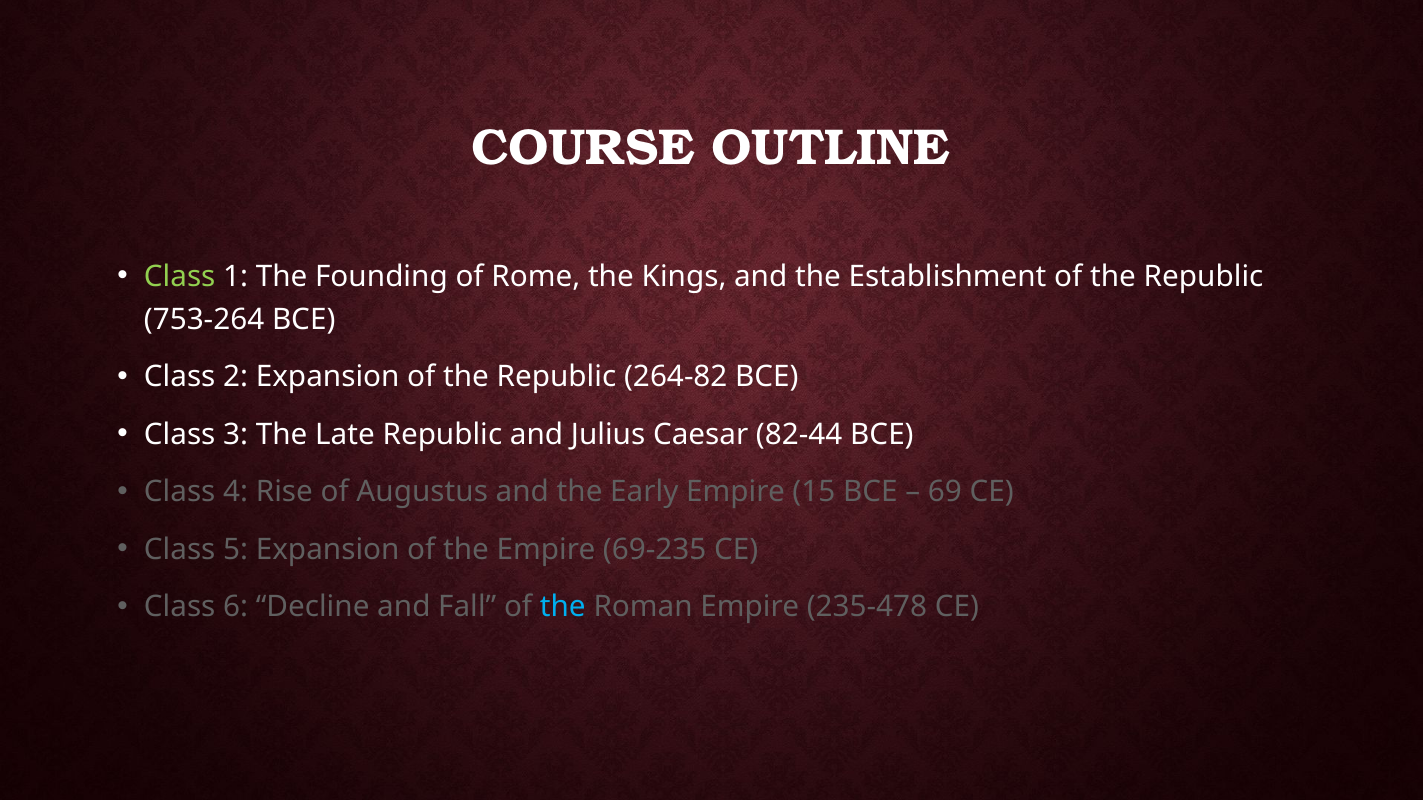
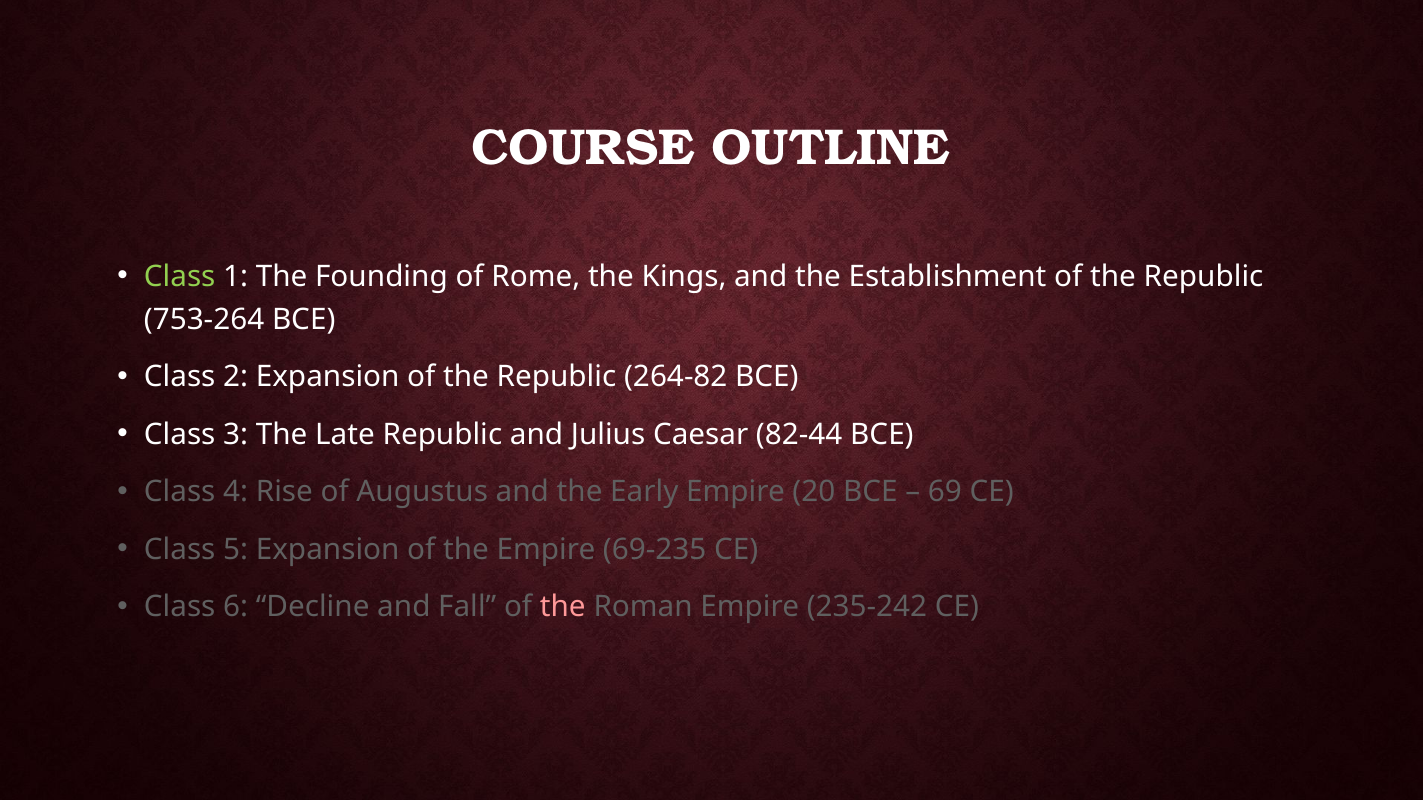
15: 15 -> 20 (814, 492)
the colour: light blue -> pink (563, 607)
235-478: 235-478 -> 235-242 (867, 607)
